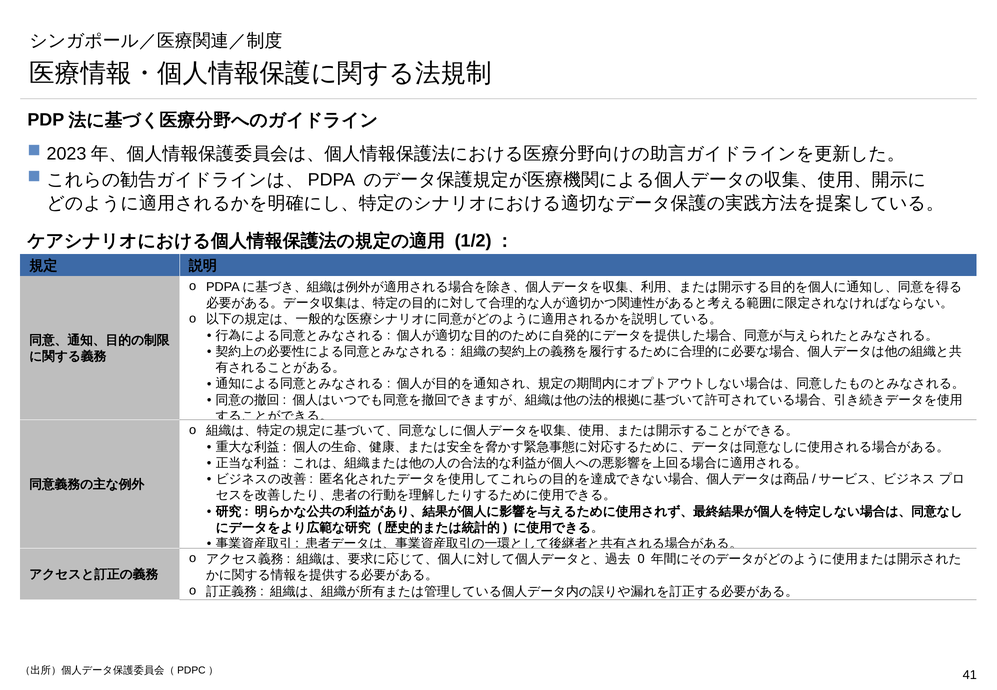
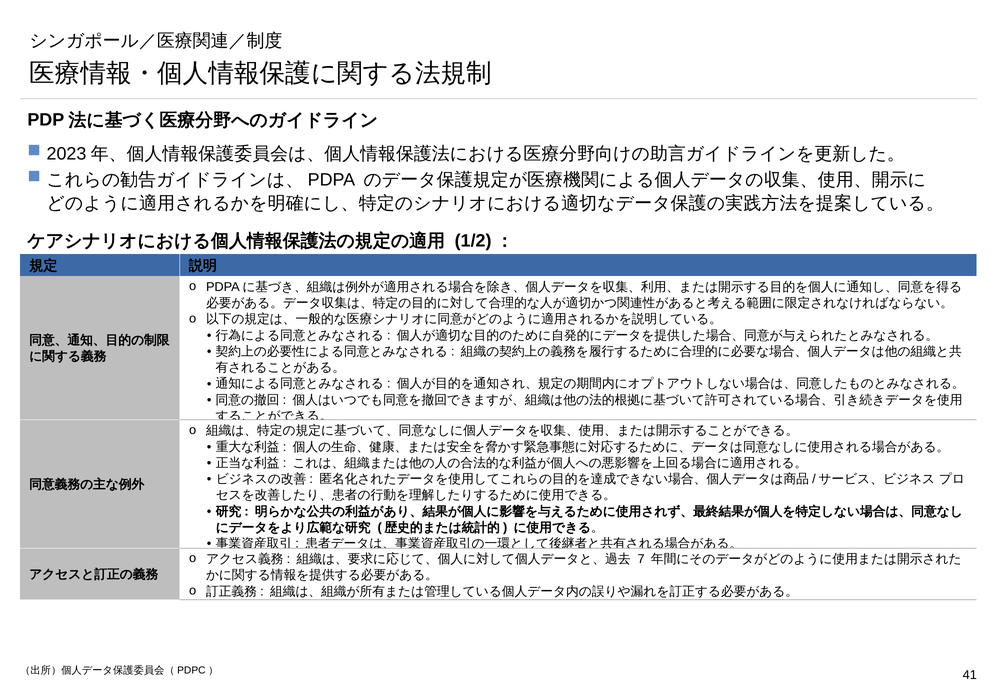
0: 0 -> 7 (641, 559)
